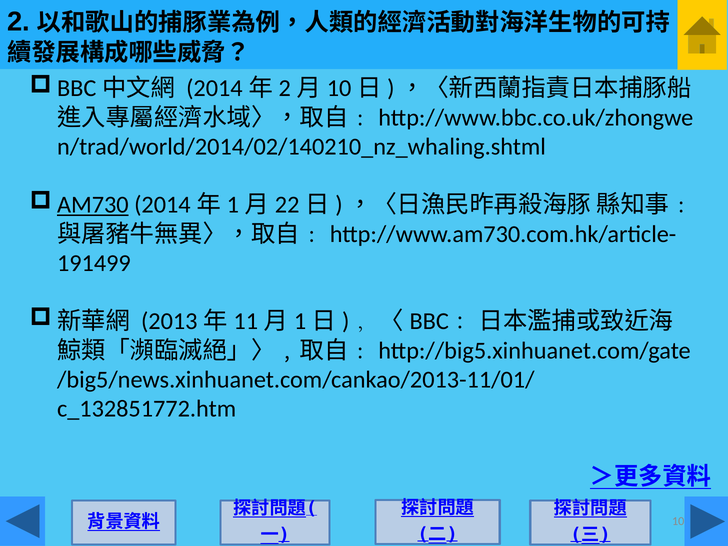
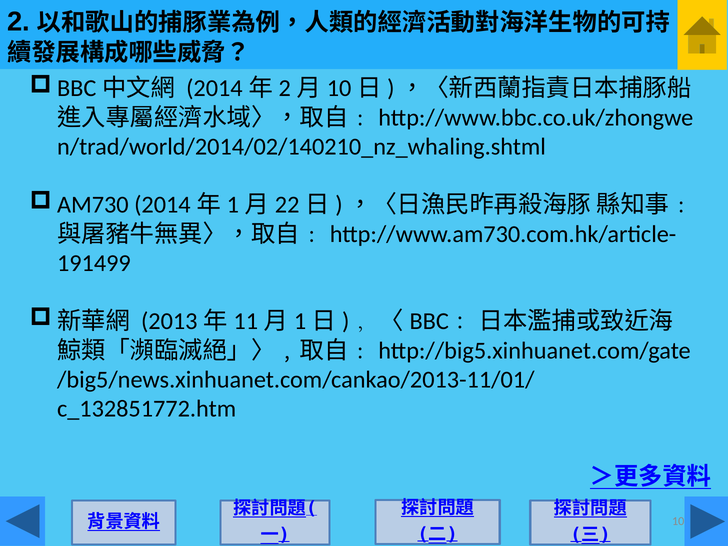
AM730 underline: present -> none (93, 205)
